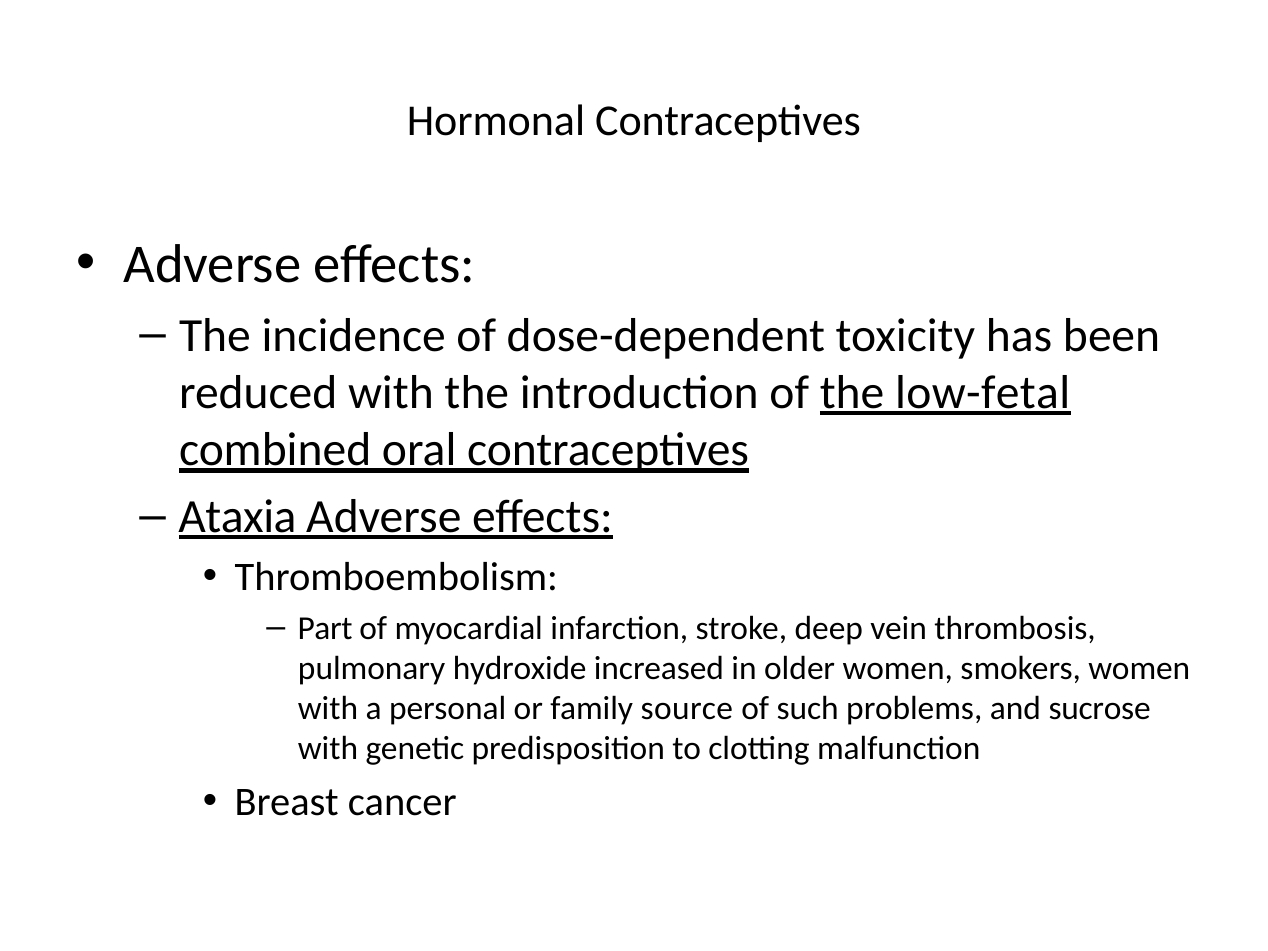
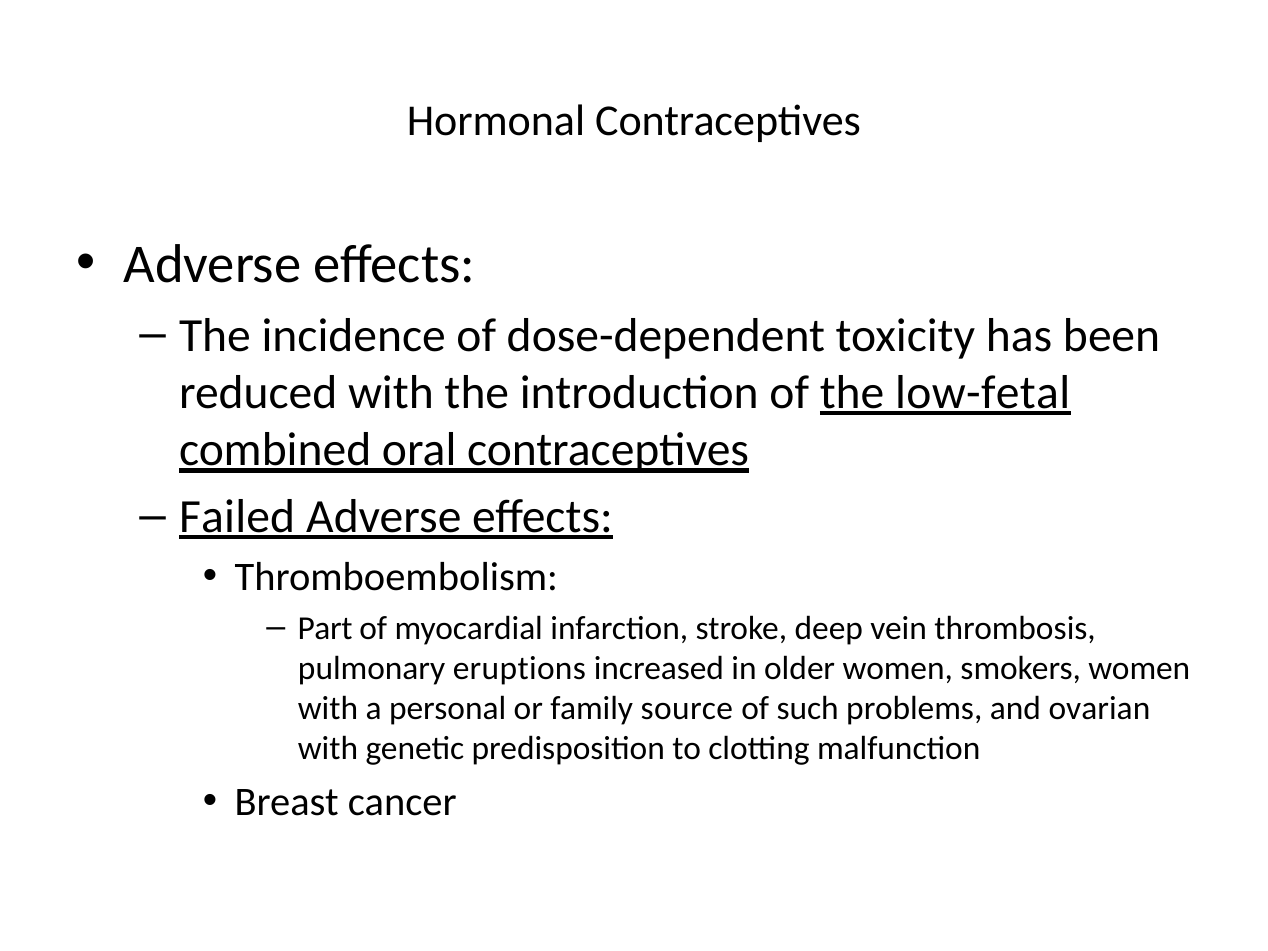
Ataxia: Ataxia -> Failed (237, 517)
hydroxide: hydroxide -> eruptions (519, 669)
sucrose: sucrose -> ovarian (1099, 709)
